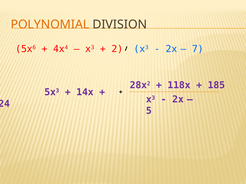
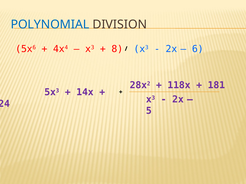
POLYNOMIAL colour: orange -> blue (50, 24)
2: 2 -> 8 (117, 49)
7: 7 -> 6 (198, 49)
185: 185 -> 181 (216, 85)
